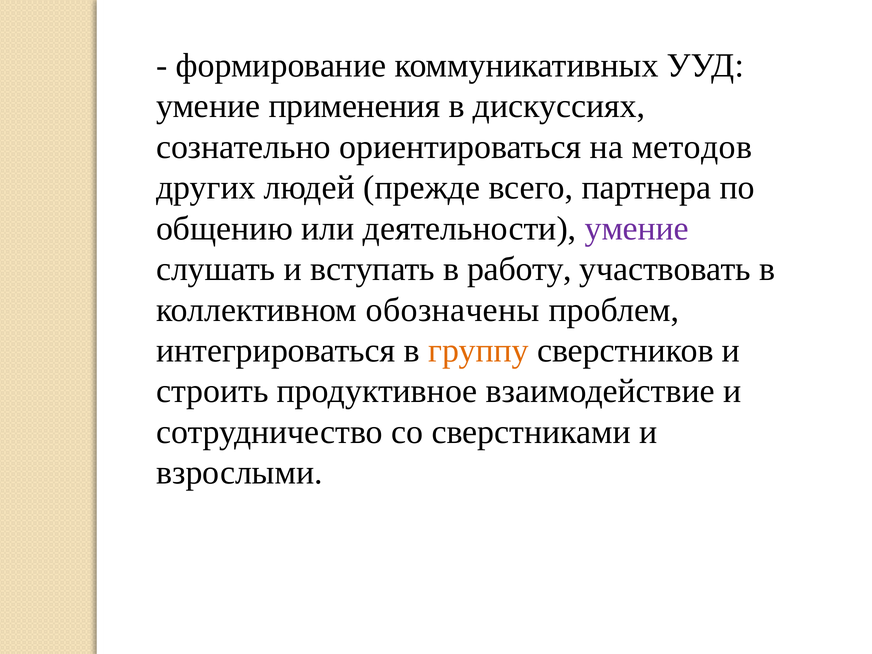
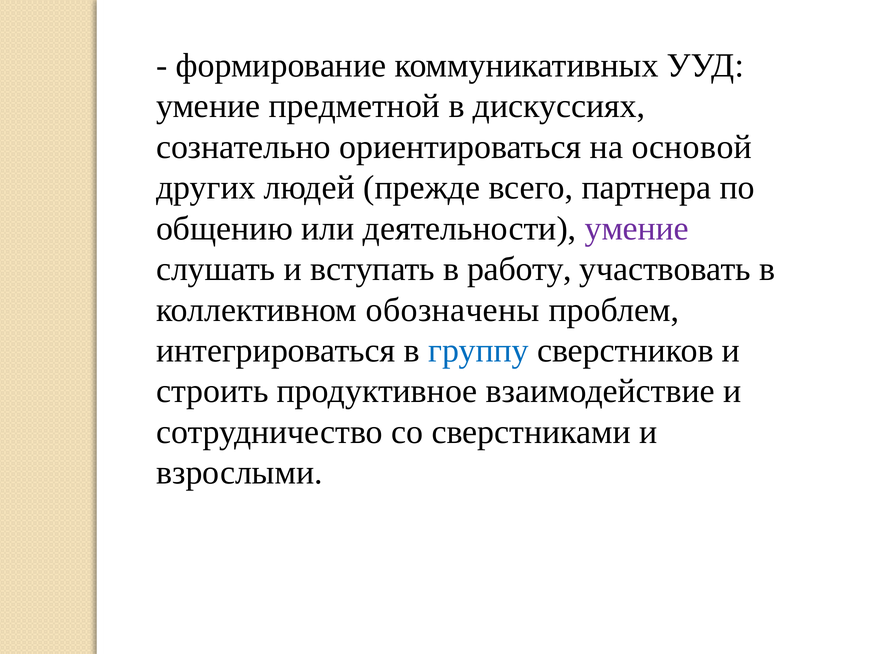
применения: применения -> предметной (354, 106)
методов: методов -> основой (692, 147)
группу colour: orange -> blue (478, 351)
